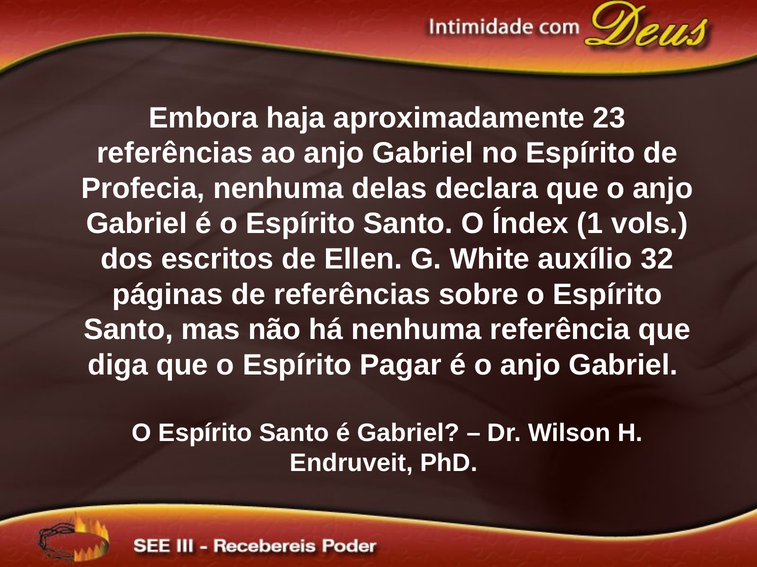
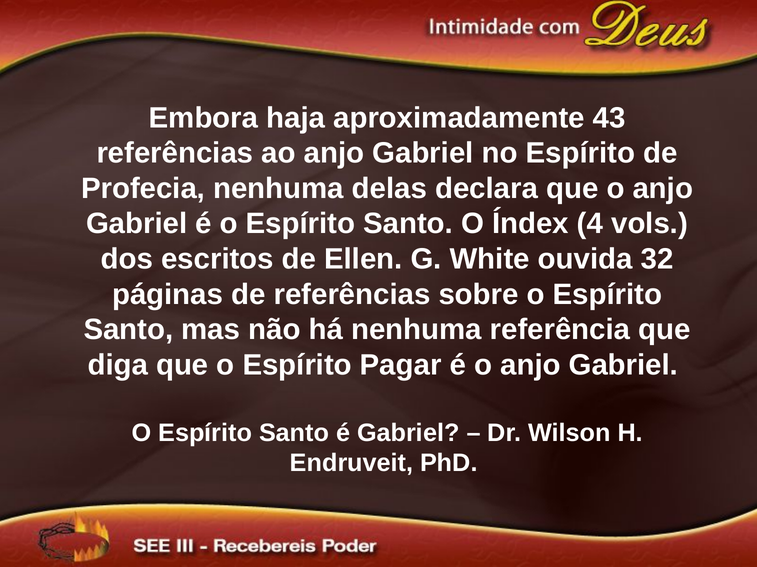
23: 23 -> 43 (609, 118)
1: 1 -> 4 (590, 224)
auxílio: auxílio -> ouvida (585, 259)
